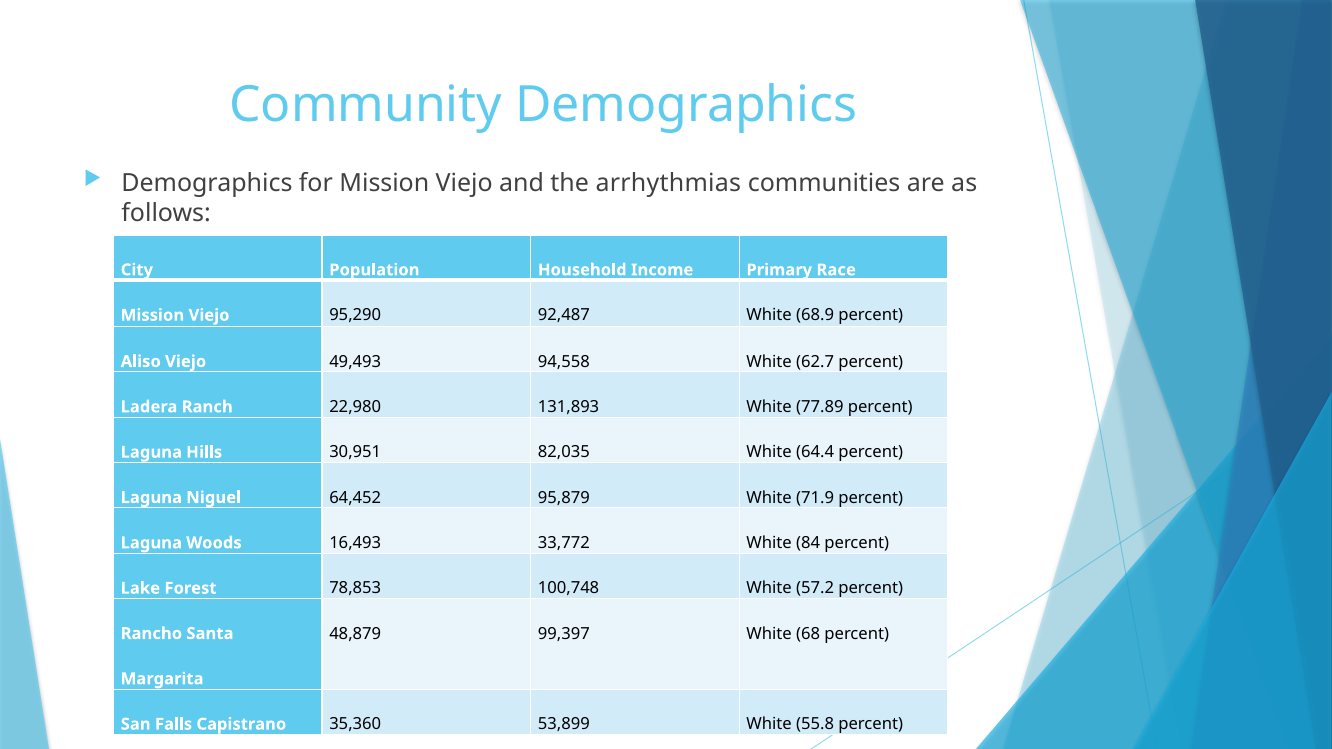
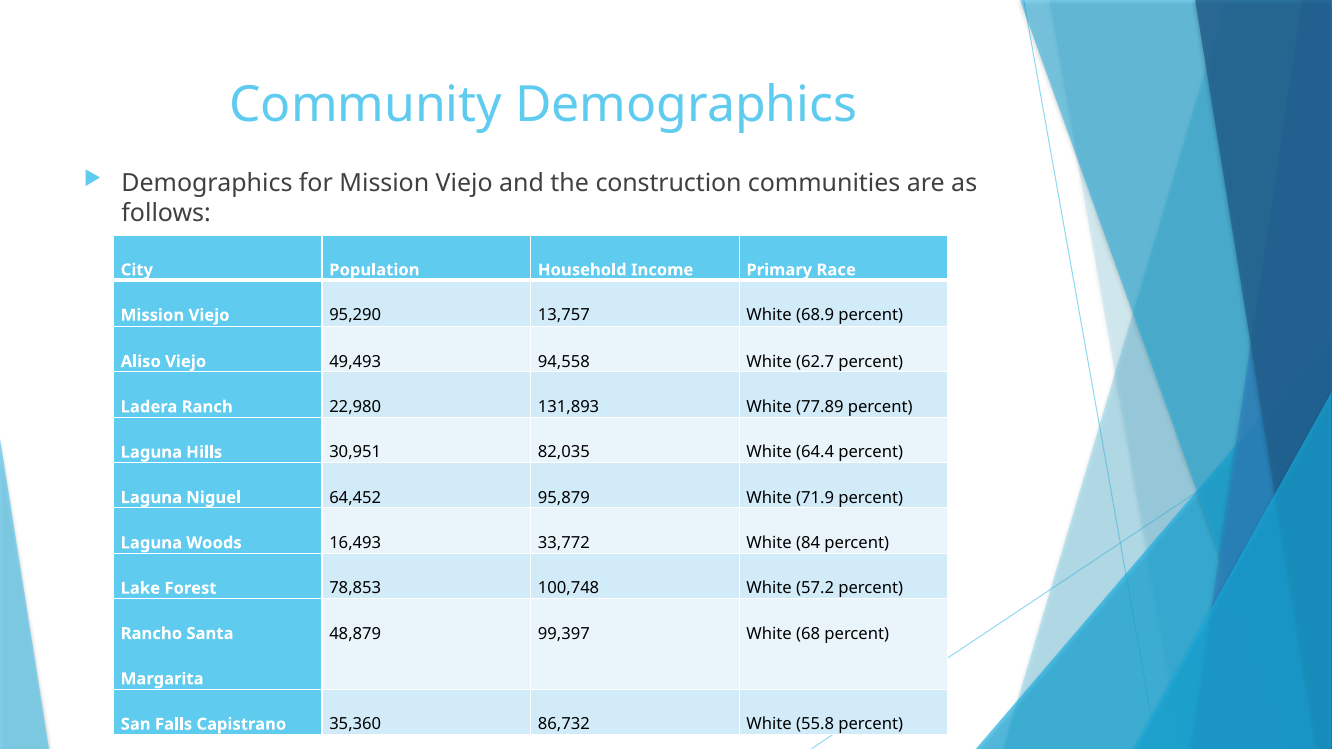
arrhythmias: arrhythmias -> construction (669, 183)
92,487: 92,487 -> 13,757 (564, 315)
53,899: 53,899 -> 86,732 (564, 724)
